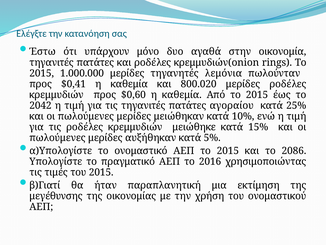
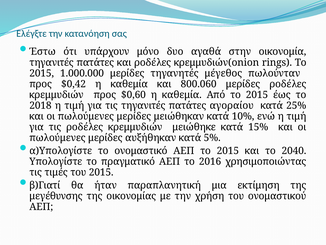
λεμόνια: λεμόνια -> μέγεθος (223, 73)
$0,41: $0,41 -> $0,42 (74, 84)
800.020: 800.020 -> 800.060 (199, 84)
2042: 2042 -> 2018 (40, 105)
2086: 2086 -> 2040 (294, 150)
